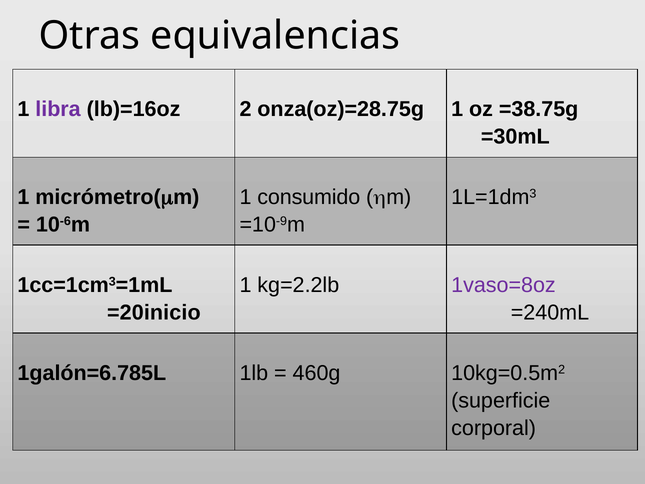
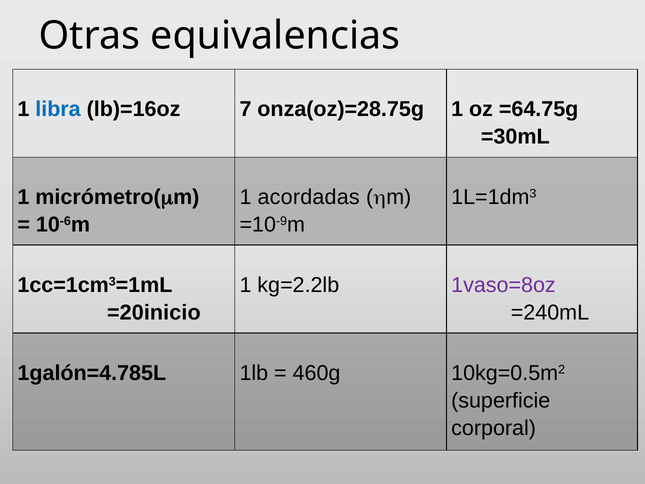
libra colour: purple -> blue (58, 109)
2: 2 -> 7 (245, 109)
=38.75g: =38.75g -> =64.75g (539, 109)
consumido: consumido -> acordadas (309, 197)
1galón=6.785L: 1galón=6.785L -> 1galón=4.785L (92, 373)
